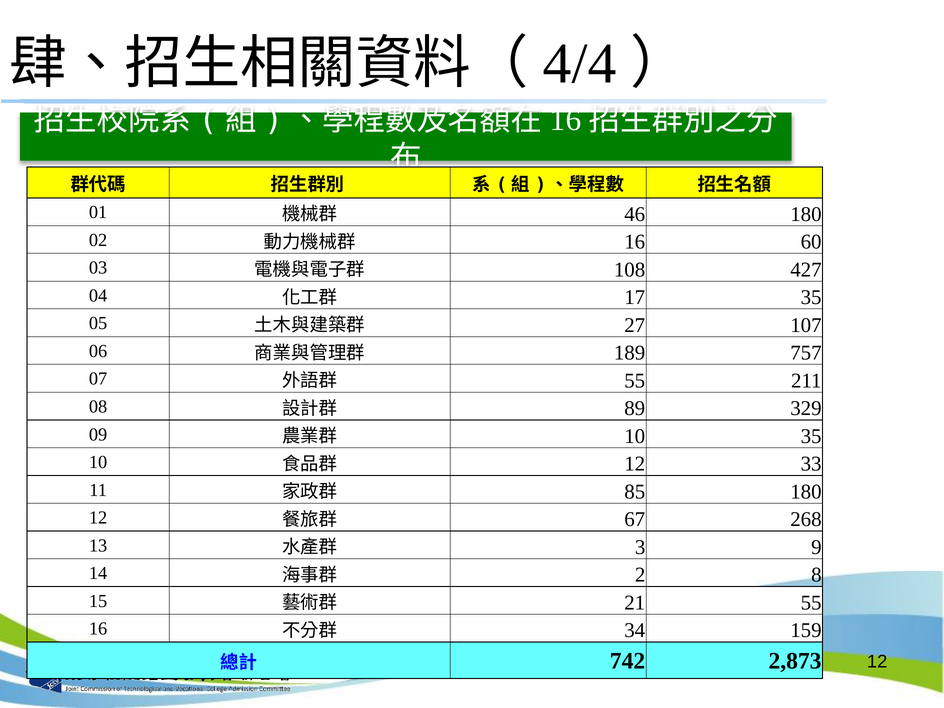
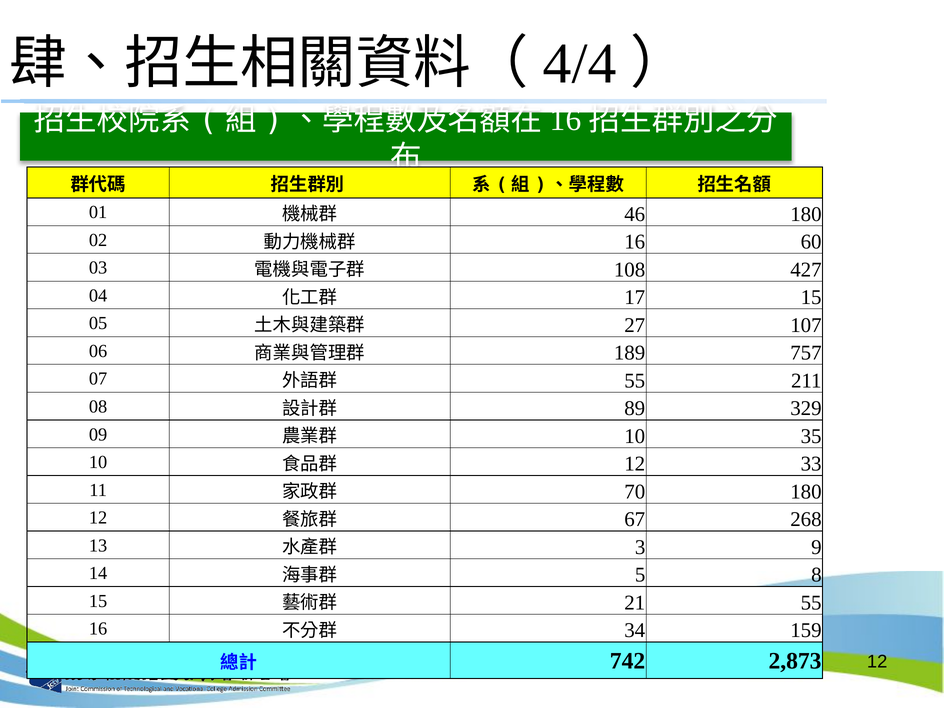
17 35: 35 -> 15 (811, 297)
85: 85 -> 70 (635, 492)
2: 2 -> 5 (640, 575)
